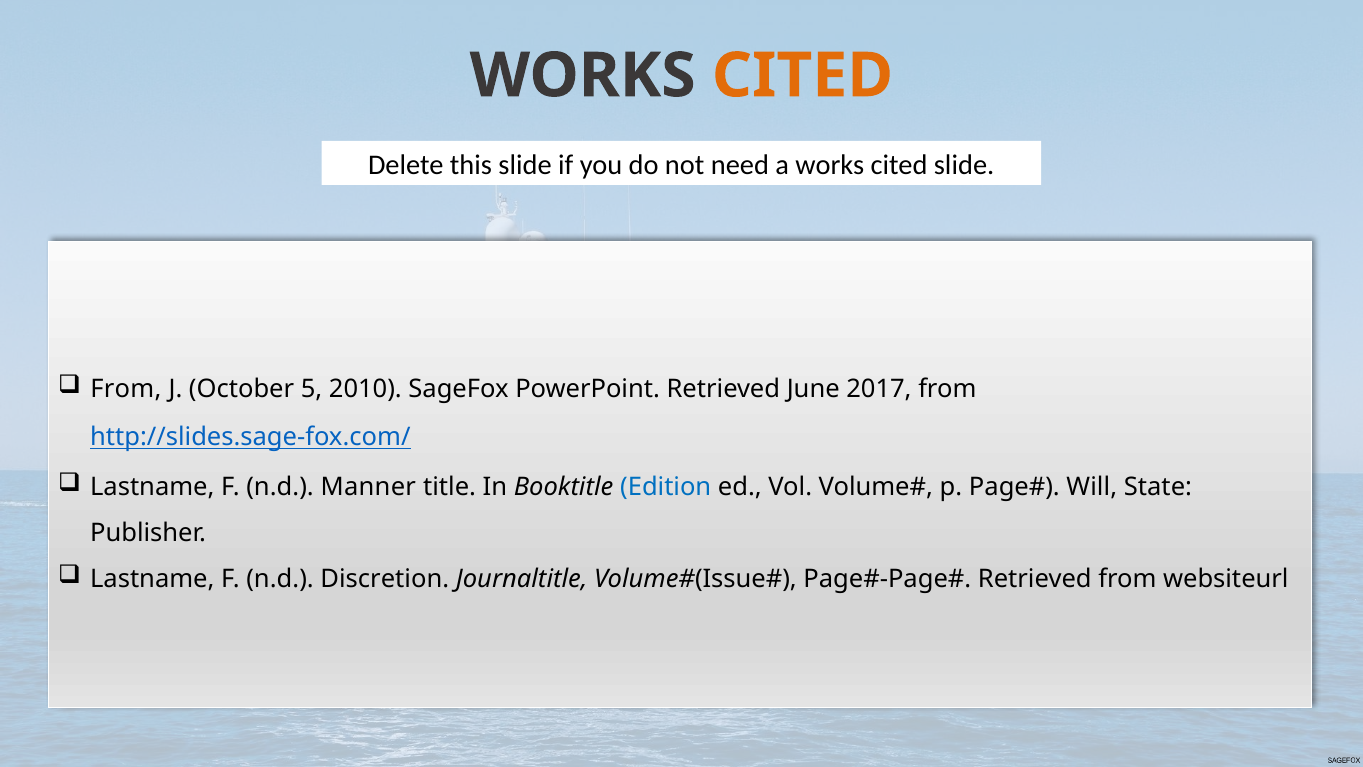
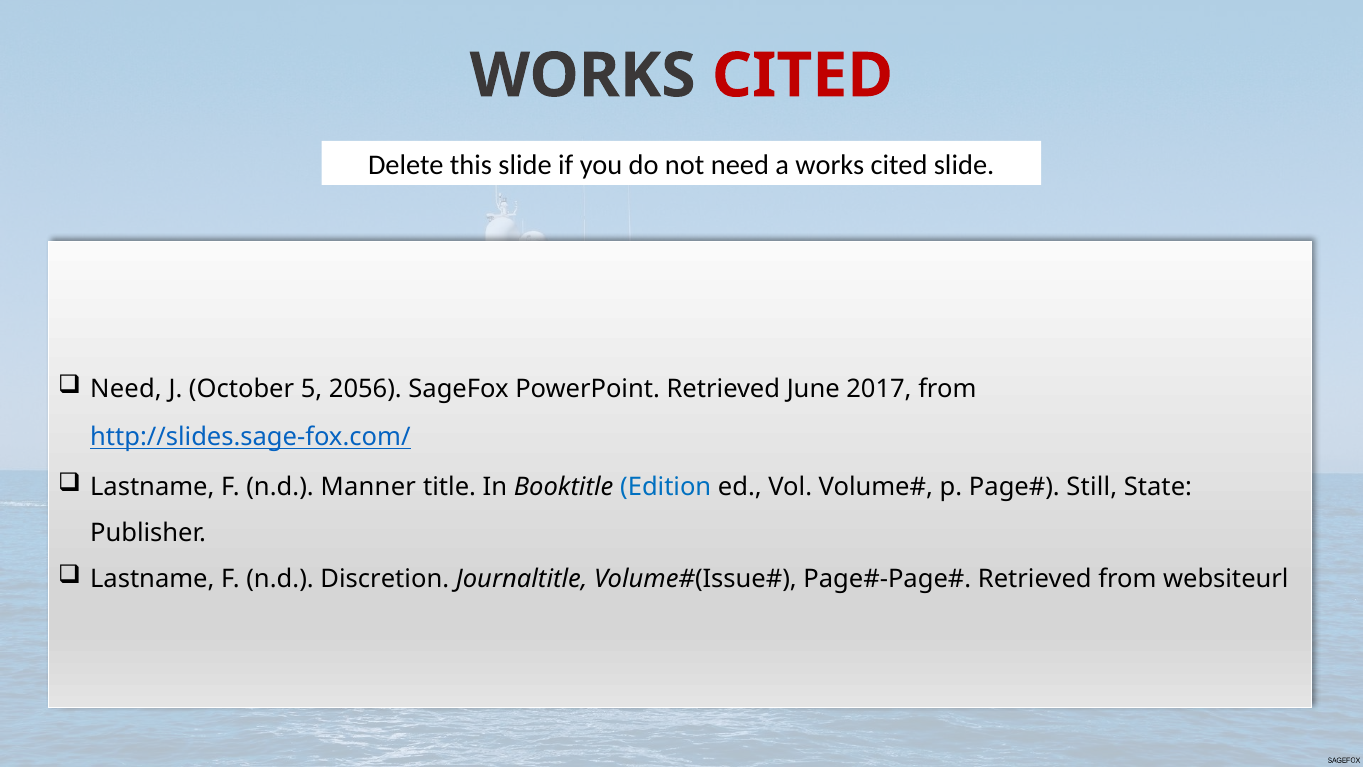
CITED colour: orange -> red (802, 76)
From: From -> Need (126, 389)
2010: 2010 -> 2056 (365, 389)
Will: Will -> Still (1092, 487)
